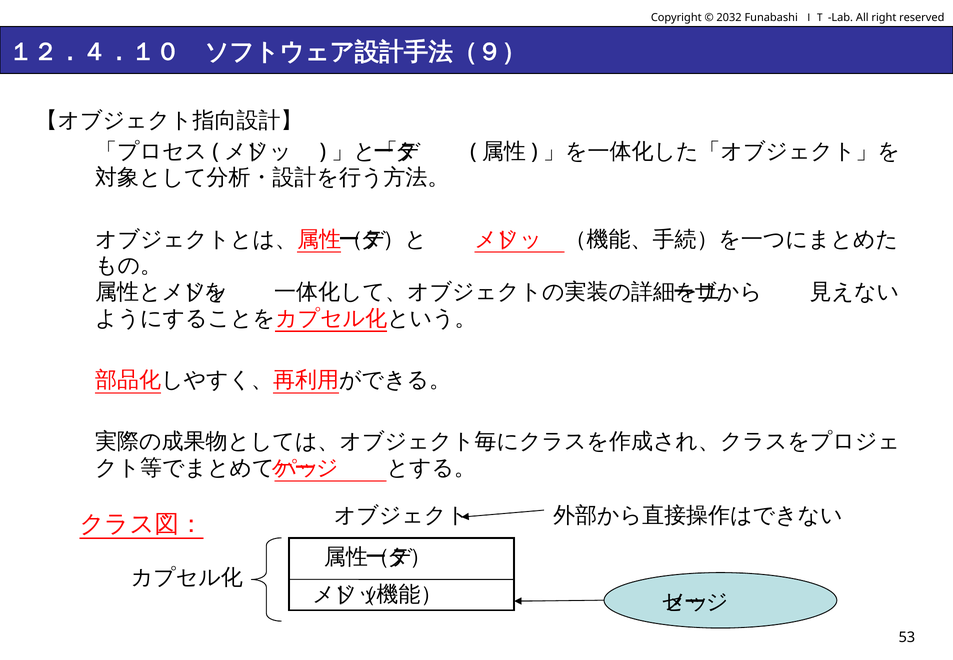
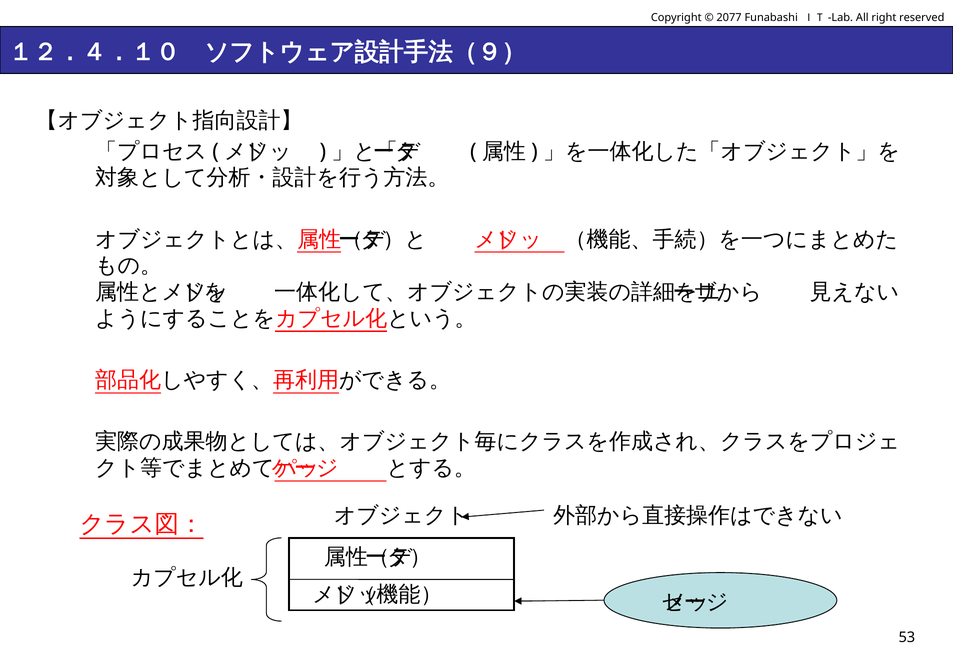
2032: 2032 -> 2077 (729, 18)
